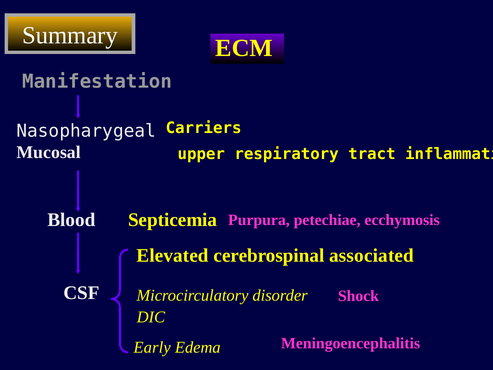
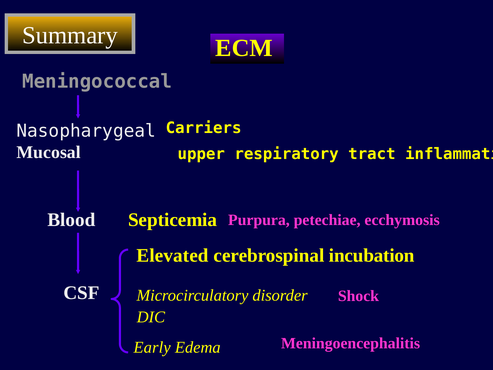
Manifestation: Manifestation -> Meningococcal (97, 82)
associated: associated -> incubation (372, 255)
